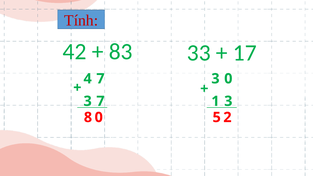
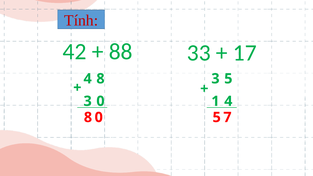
83: 83 -> 88 (121, 52)
4 7: 7 -> 8 (100, 79)
3 0: 0 -> 5 (228, 79)
3 7: 7 -> 0 (100, 101)
1 3: 3 -> 4 (228, 101)
2: 2 -> 7 (227, 117)
